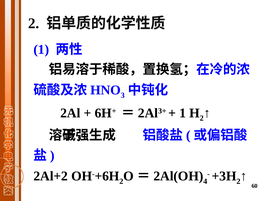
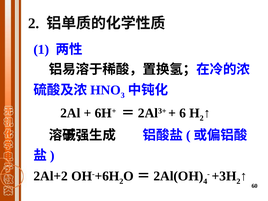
1: 1 -> 6 (183, 113)
